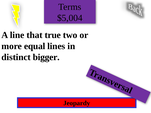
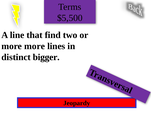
$5,004: $5,004 -> $5,500 (70, 18)
true: true -> find (53, 35)
more equal: equal -> more (35, 46)
